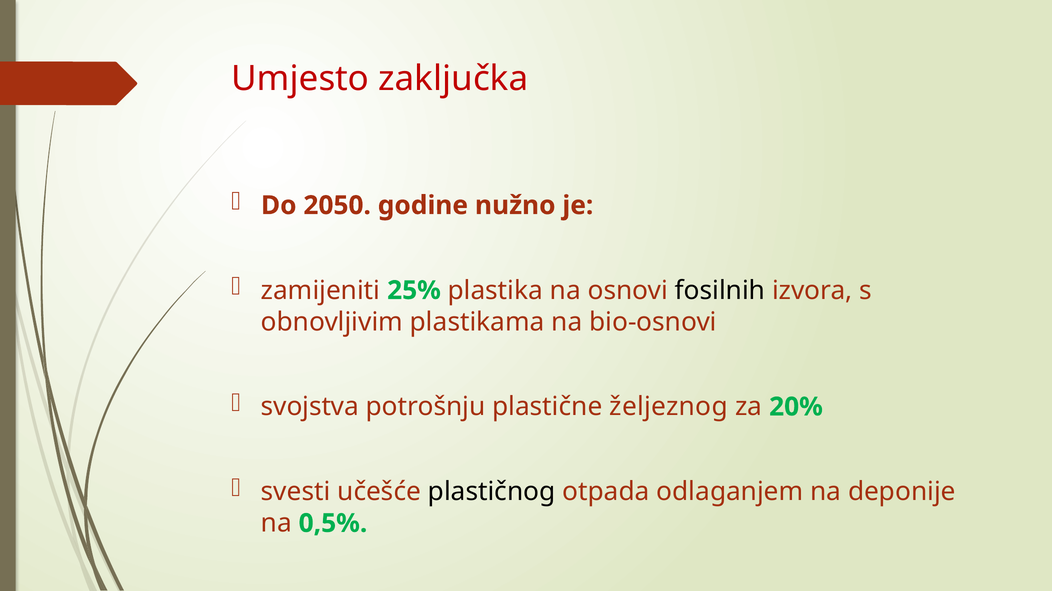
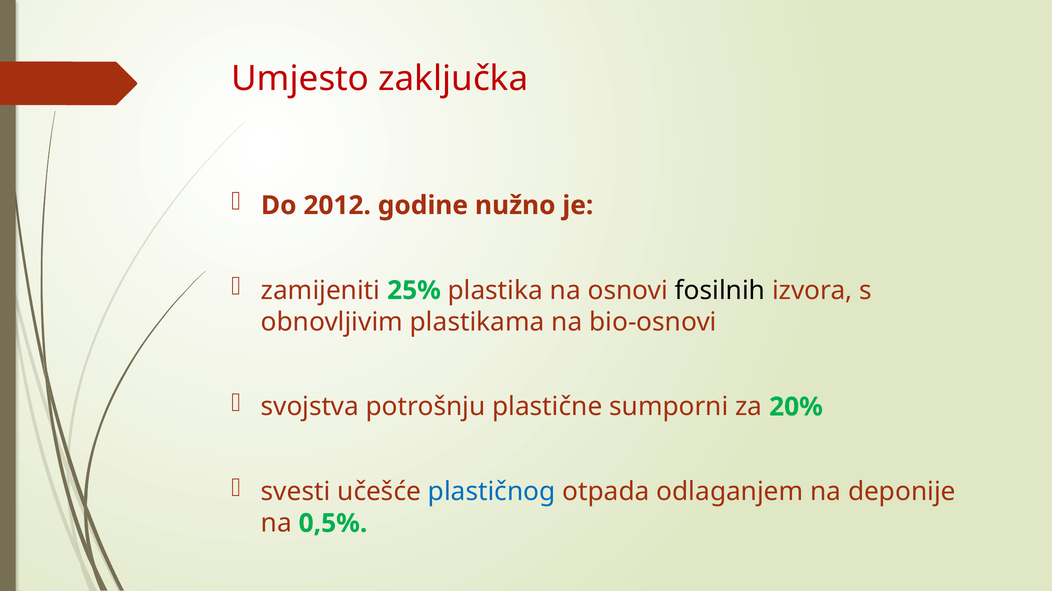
2050: 2050 -> 2012 (337, 206)
željeznog: željeznog -> sumporni (669, 407)
plastičnog colour: black -> blue (492, 492)
